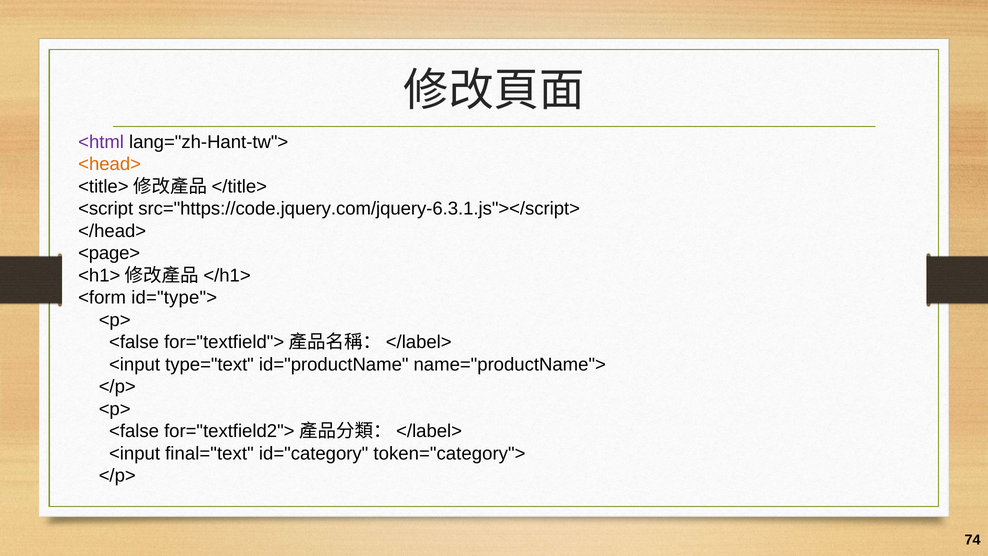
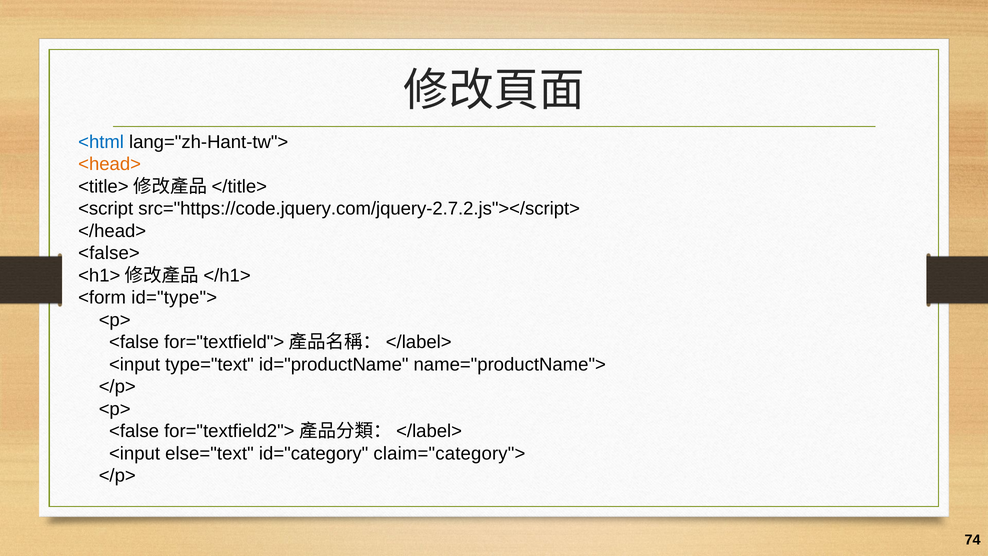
<html colour: purple -> blue (101, 142)
src="https://code.jquery.com/jquery-6.3.1.js"></script>: src="https://code.jquery.com/jquery-6.3.1.js"></script> -> src="https://code.jquery.com/jquery-2.7.2.js"></script> (359, 209)
<page>: <page> -> <false> (109, 253)
final="text: final="text -> else="text (209, 453)
token="category">: token="category"> -> claim="category"> (449, 453)
